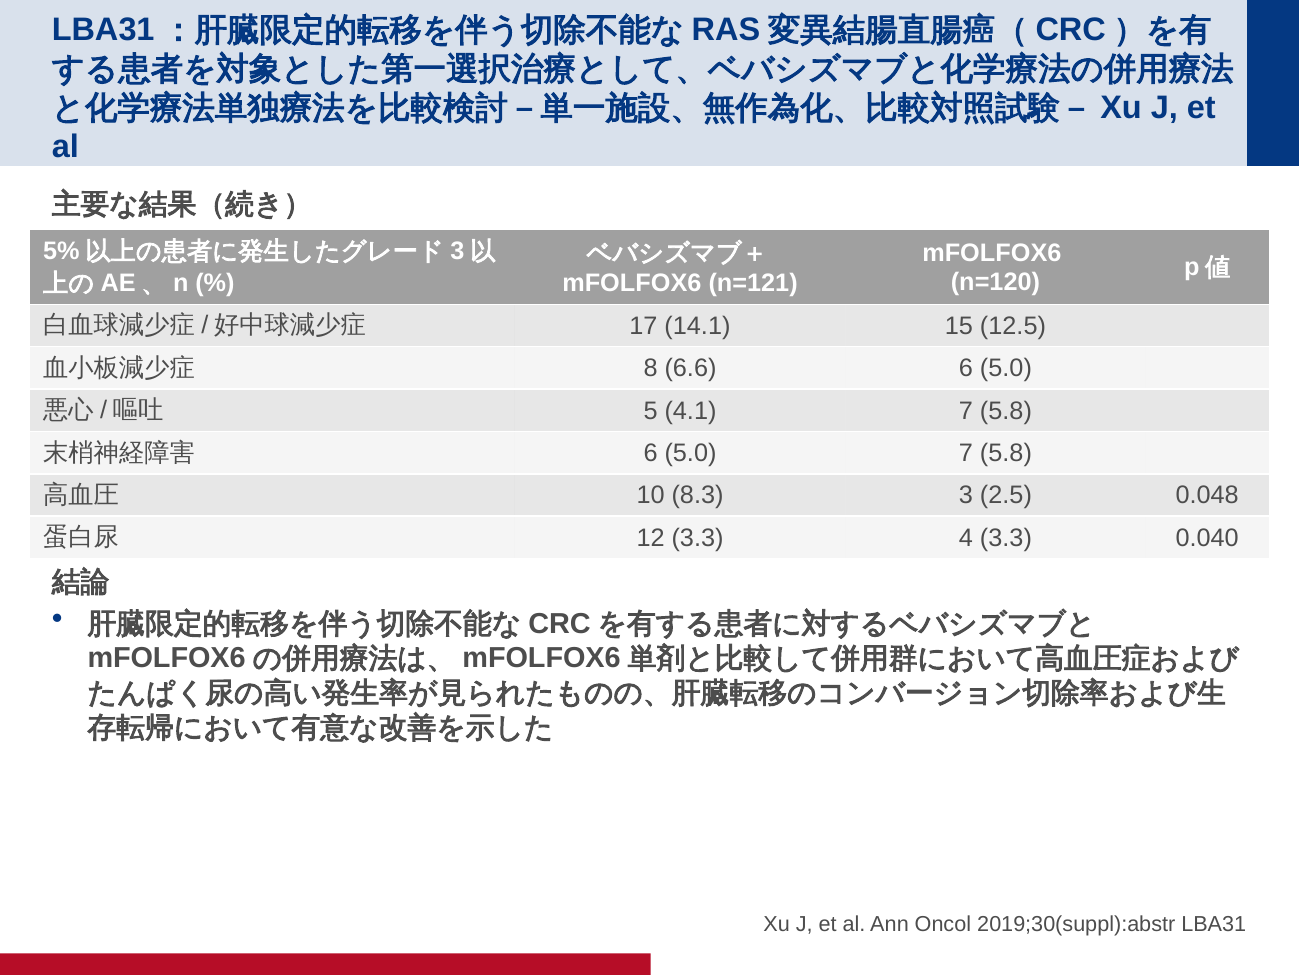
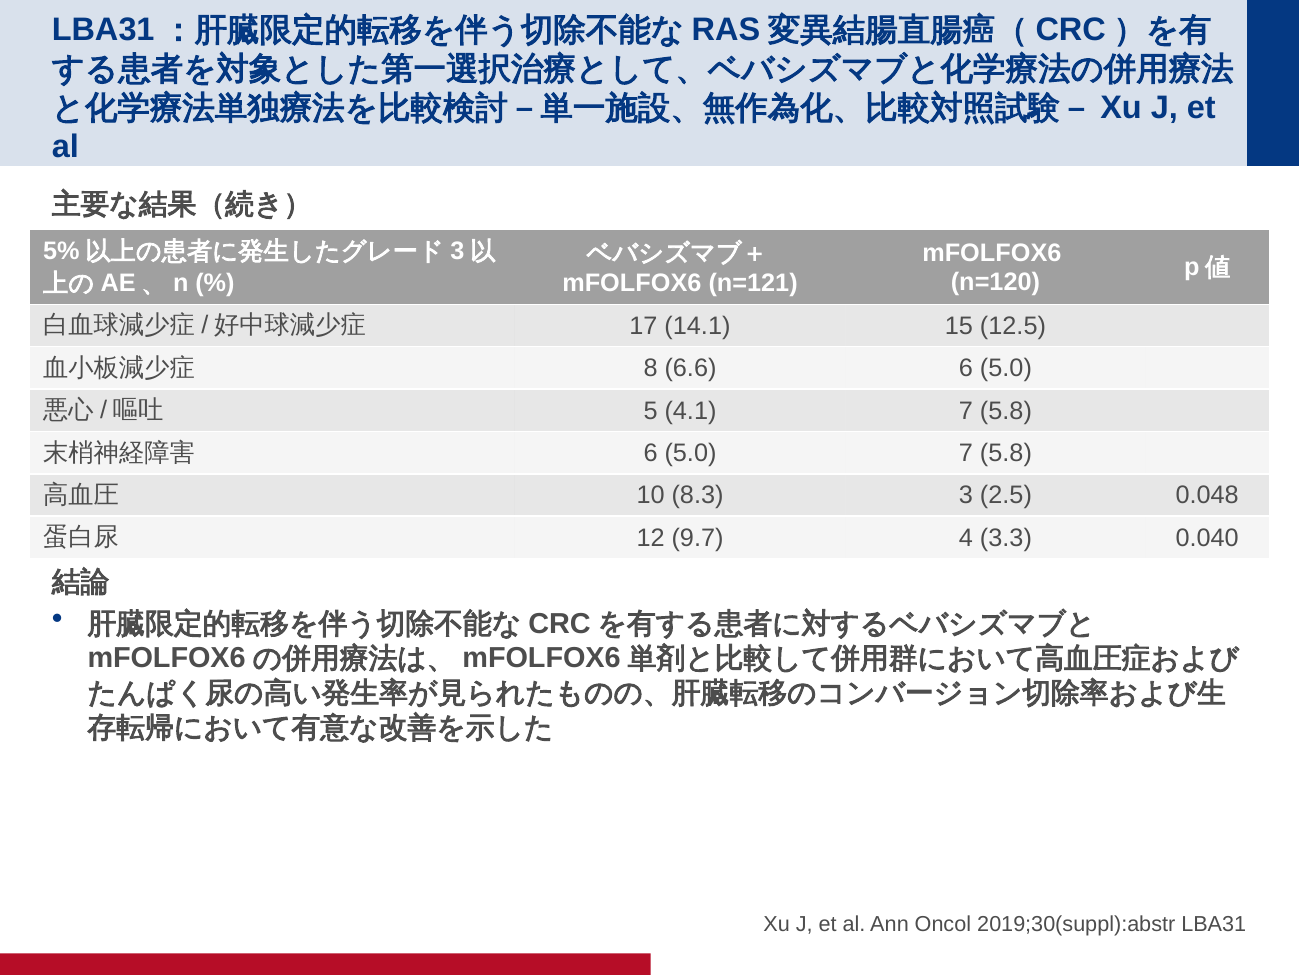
12 3.3: 3.3 -> 9.7 (698, 537)
